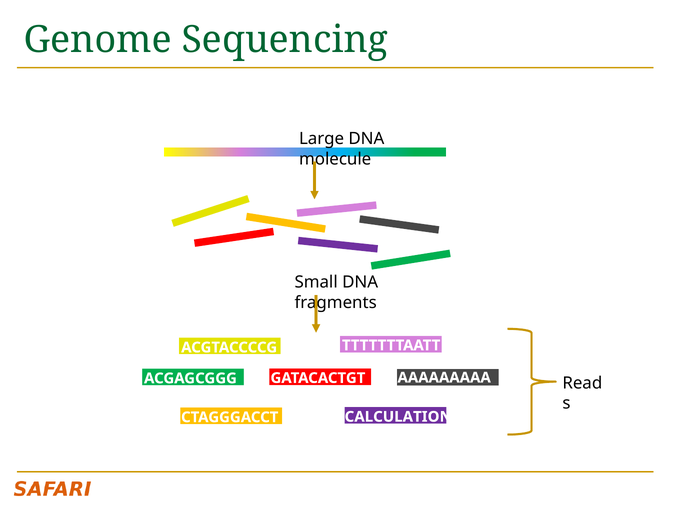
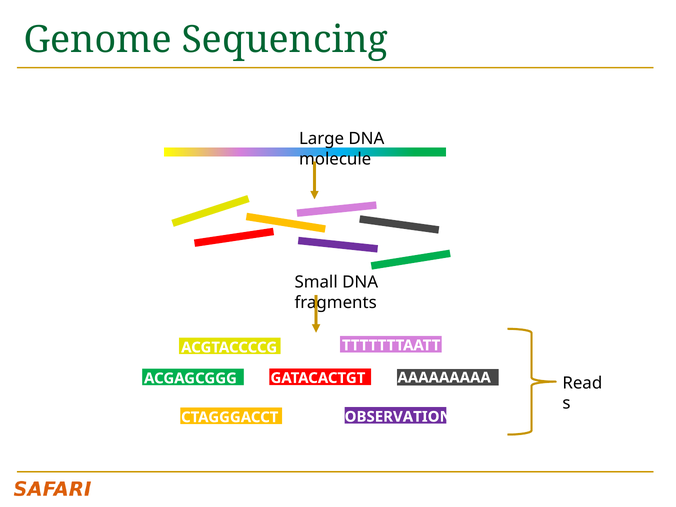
CALCULATION: CALCULATION -> OBSERVATION (398, 417)
